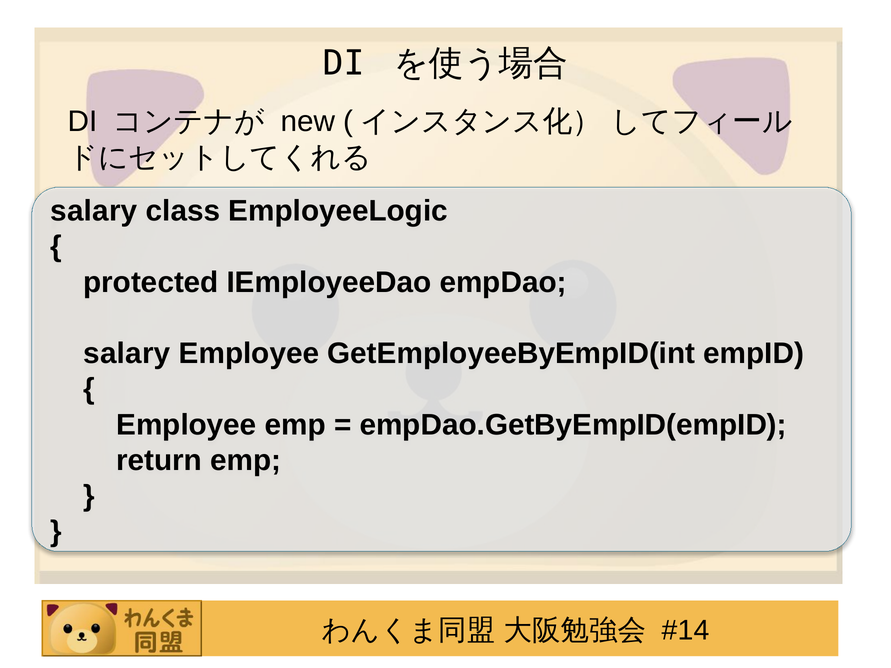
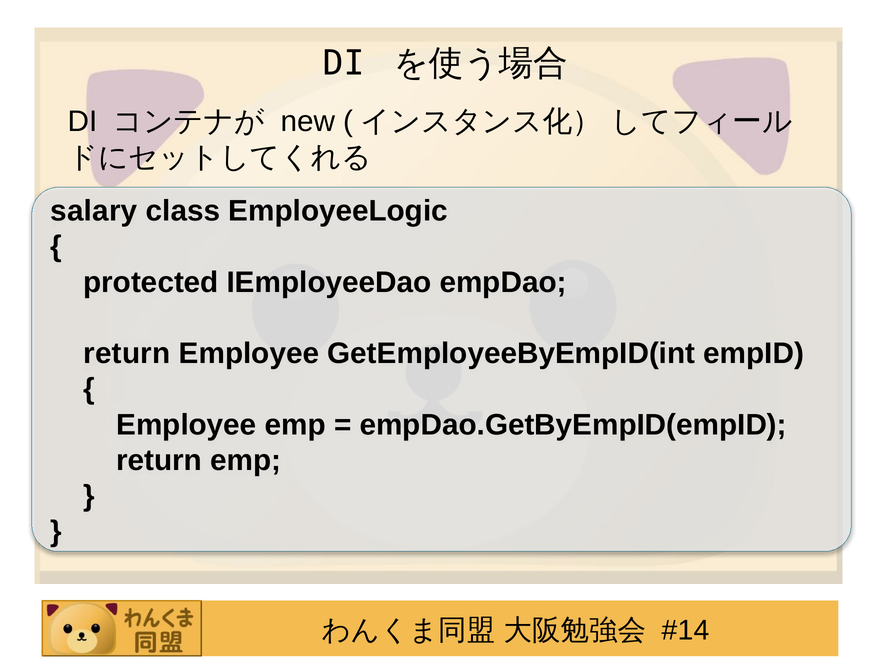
salary: salary -> return (127, 354)
